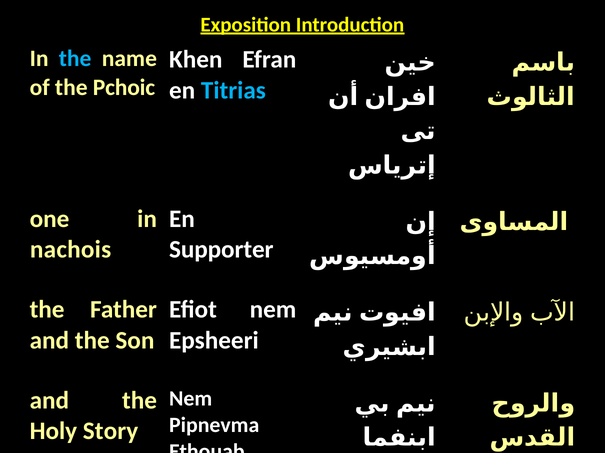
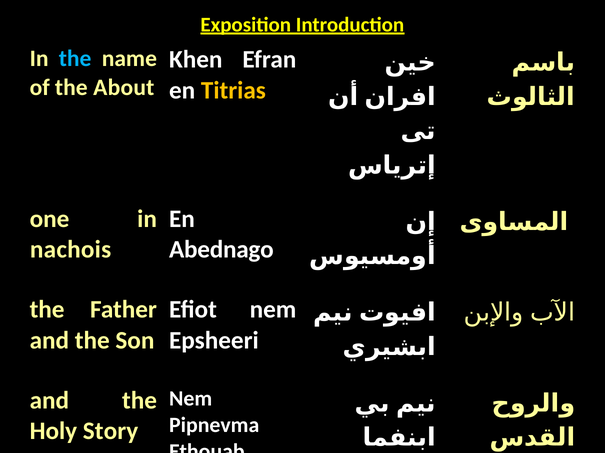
Pchoic: Pchoic -> About (124, 87)
Titrias colour: light blue -> yellow (233, 91)
Supporter: Supporter -> Abednago (221, 250)
